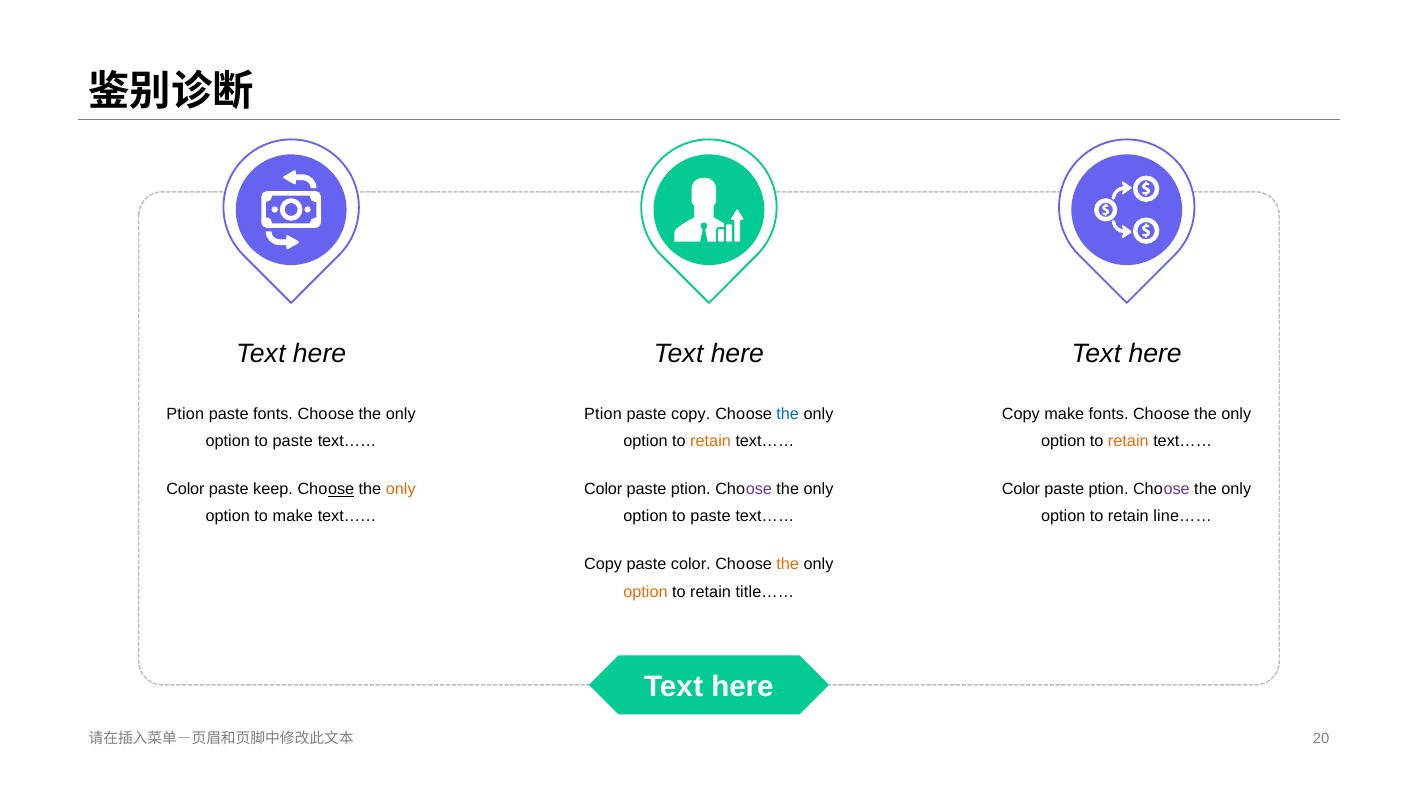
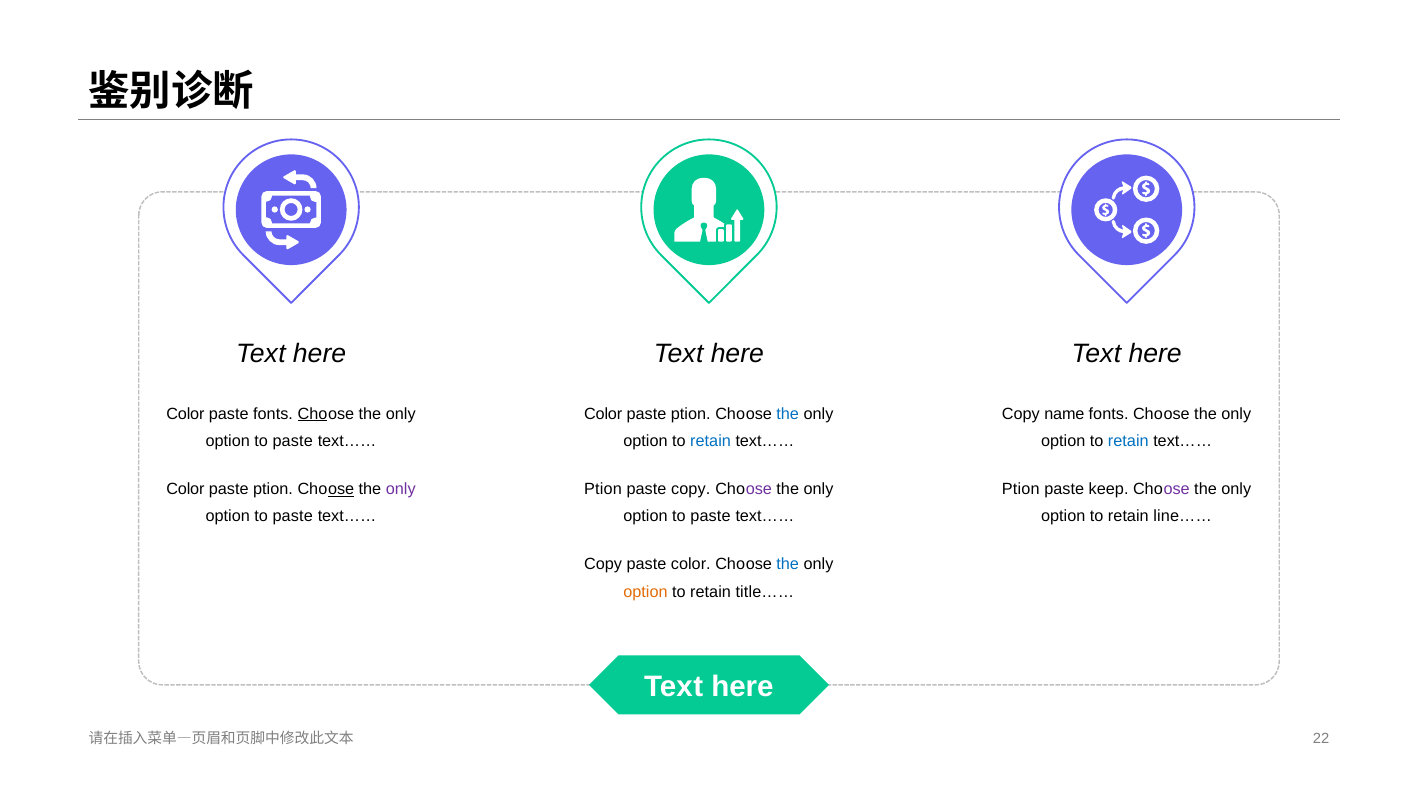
Ption: Ption -> Color (185, 414)
Cho underline: none -> present (312, 414)
Ption: Ption -> Color (603, 414)
copy: copy -> ption (691, 414)
Copy make: make -> name (1064, 414)
retain colour: orange -> blue (711, 442)
retain colour: orange -> blue (1128, 442)
keep: keep -> ption (273, 489)
only colour: orange -> purple (401, 489)
Color: Color -> Ption (603, 489)
ption: ption -> copy (691, 489)
Color: Color -> Ption (1021, 489)
ption: ption -> keep (1109, 489)
make: make -> paste (293, 517)
the colour: orange -> blue (788, 565)
20: 20 -> 22 (1321, 739)
